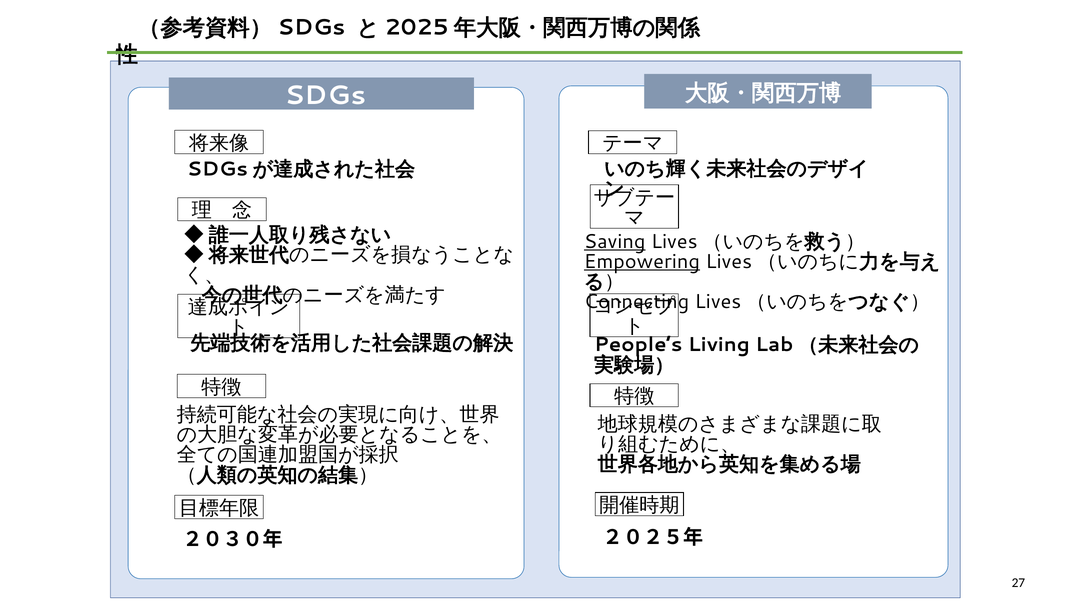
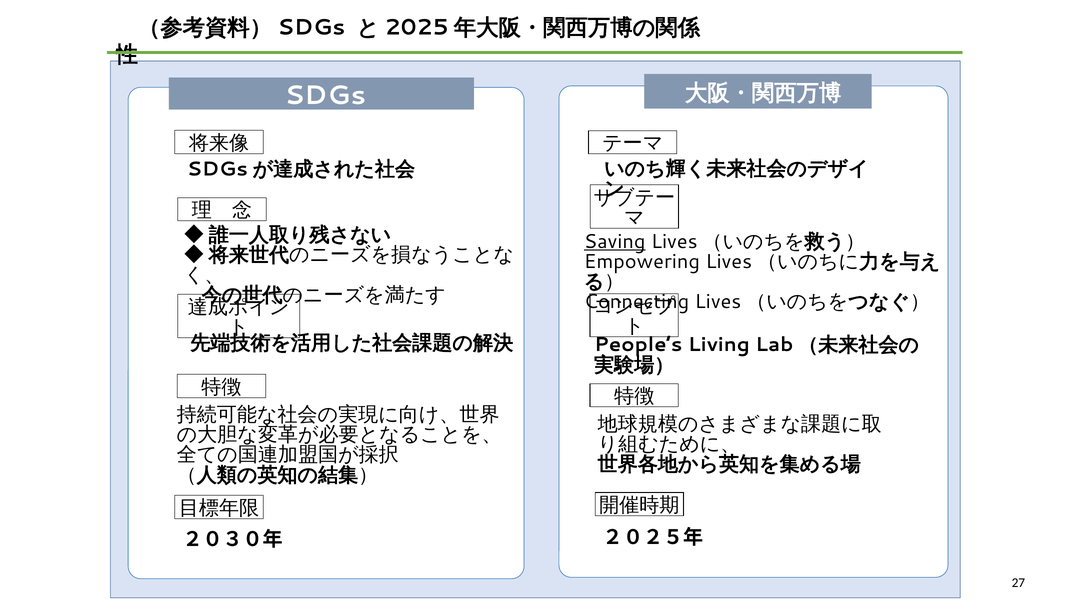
Empowering underline: present -> none (642, 261)
